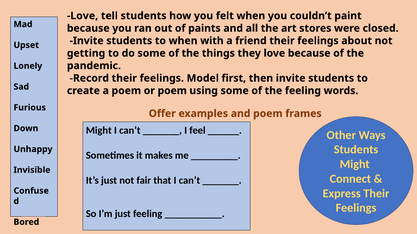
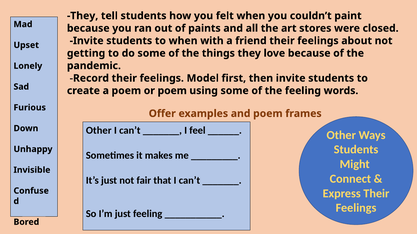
Love: Love -> They (83, 16)
Might: Might -> Other (99, 131)
